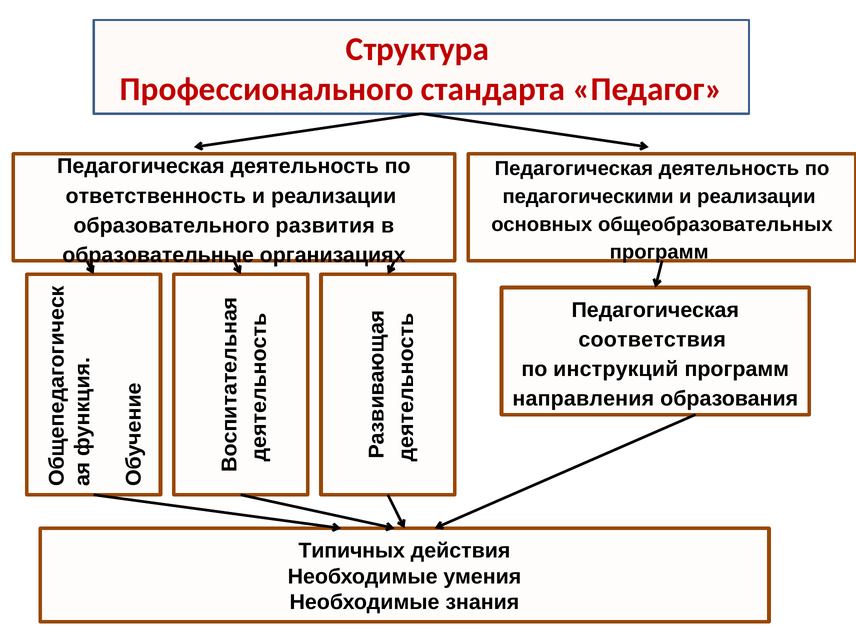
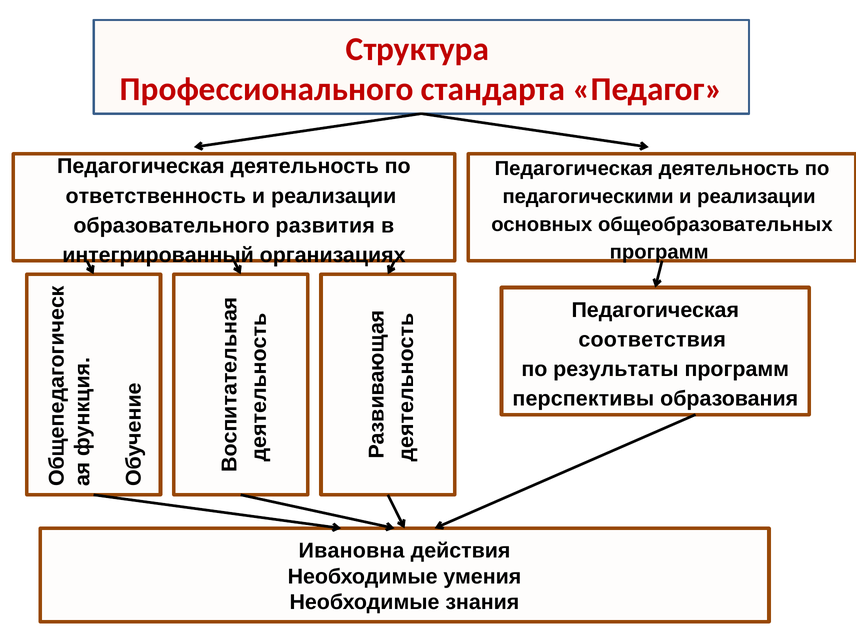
образовательные: образовательные -> интегрированный (158, 255)
инструкций: инструкций -> результаты (616, 369)
направления: направления -> перспективы (583, 399)
Типичных: Типичных -> Ивановна (352, 551)
